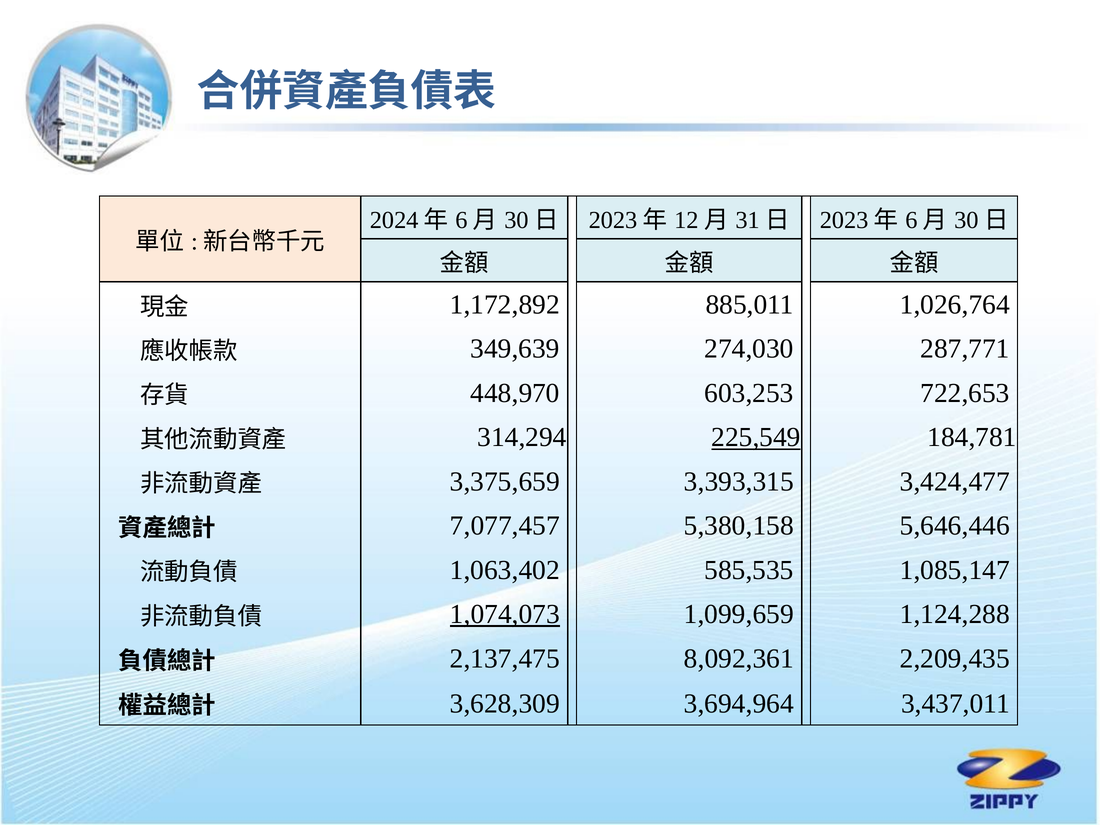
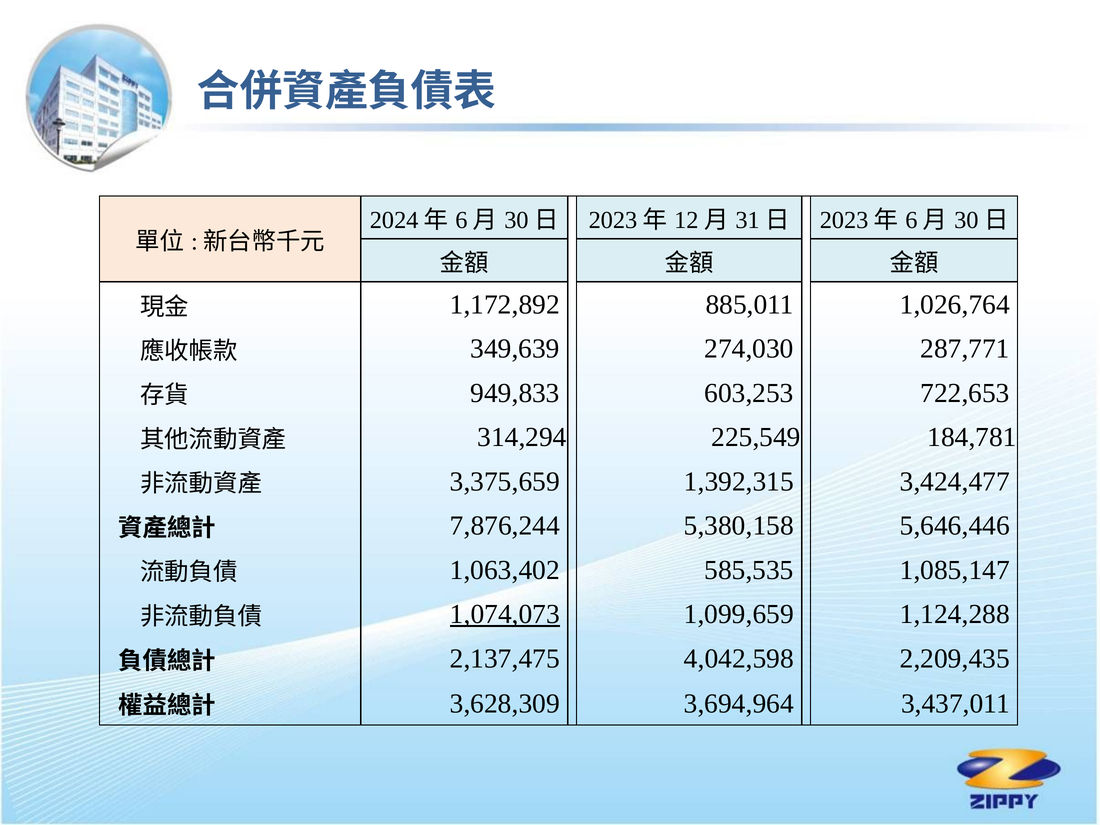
448,970: 448,970 -> 949,833 (515, 393)
225,549 underline: present -> none (756, 437)
3,393,315: 3,393,315 -> 1,392,315 (739, 482)
7,077,457: 7,077,457 -> 7,876,244 (505, 526)
8,092,361: 8,092,361 -> 4,042,598 (739, 659)
